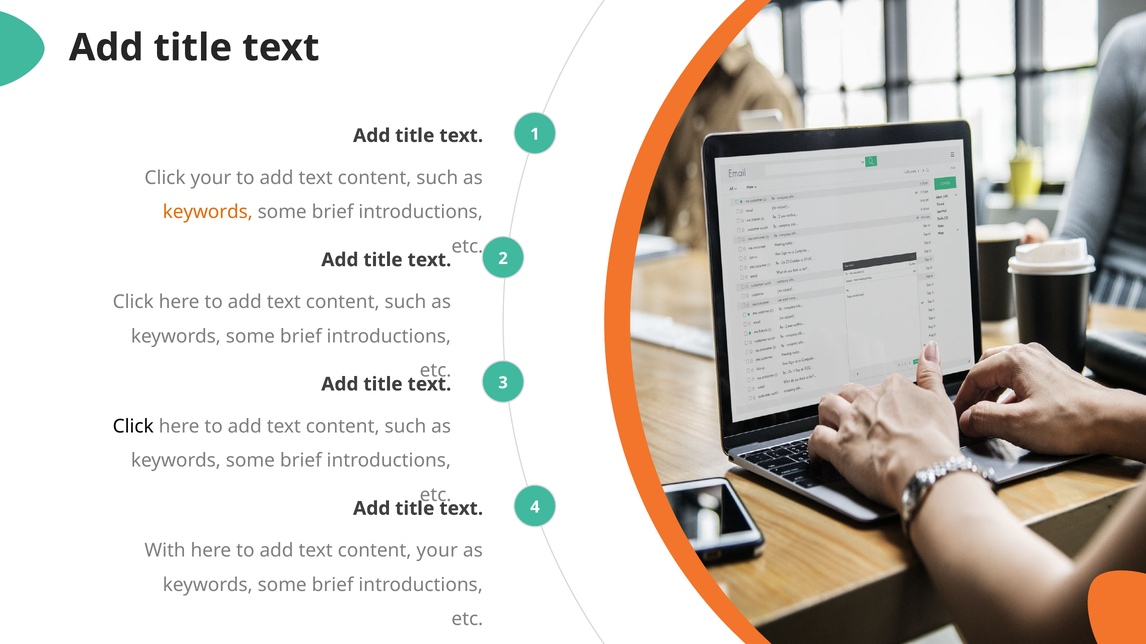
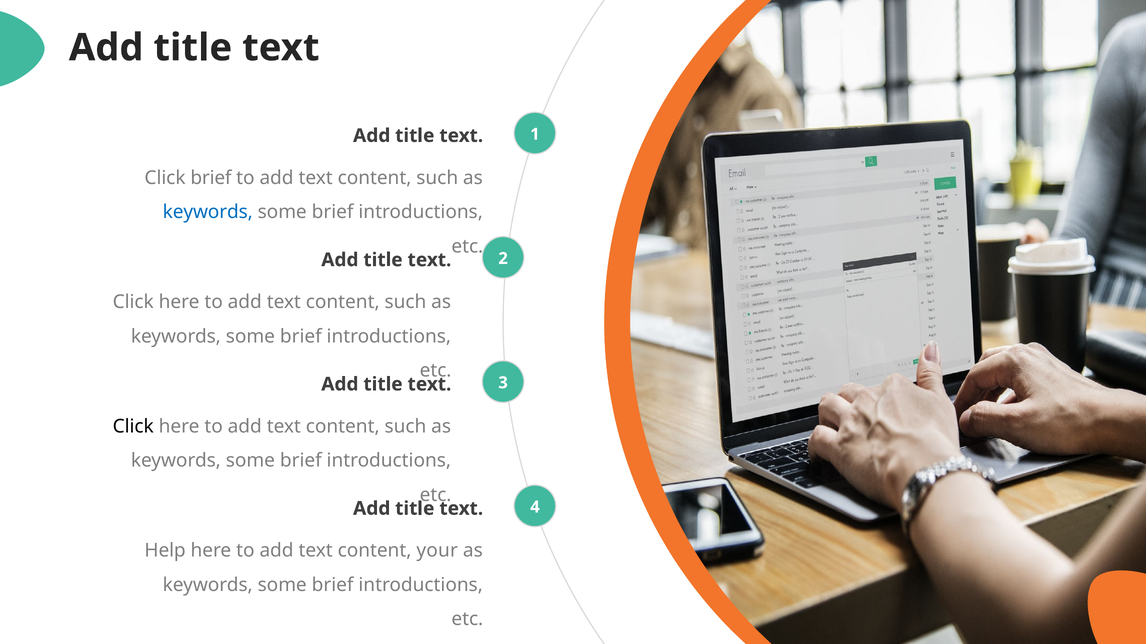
Click your: your -> brief (211, 178)
keywords colour: orange -> blue (208, 212)
With: With -> Help (165, 551)
